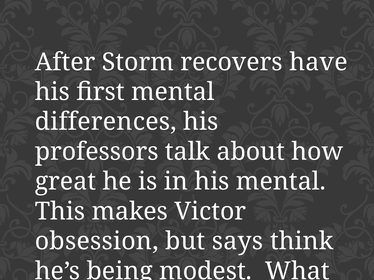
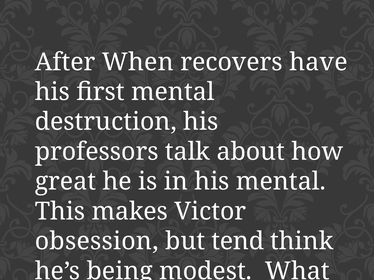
Storm: Storm -> When (138, 62)
differences: differences -> destruction (106, 122)
says: says -> tend (238, 242)
